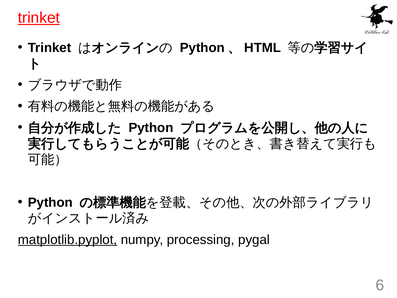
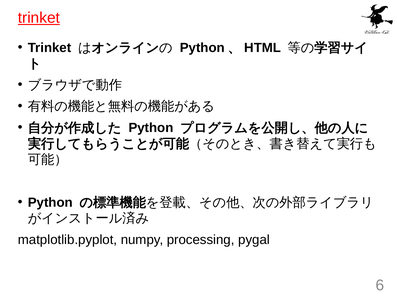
matplotlib.pyplot underline: present -> none (68, 240)
